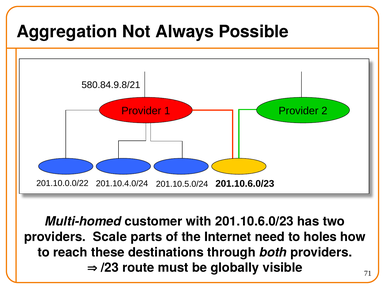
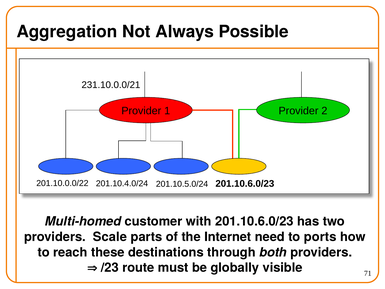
580.84.9.8/21: 580.84.9.8/21 -> 231.10.0.0/21 (111, 85)
holes: holes -> ports (320, 237)
